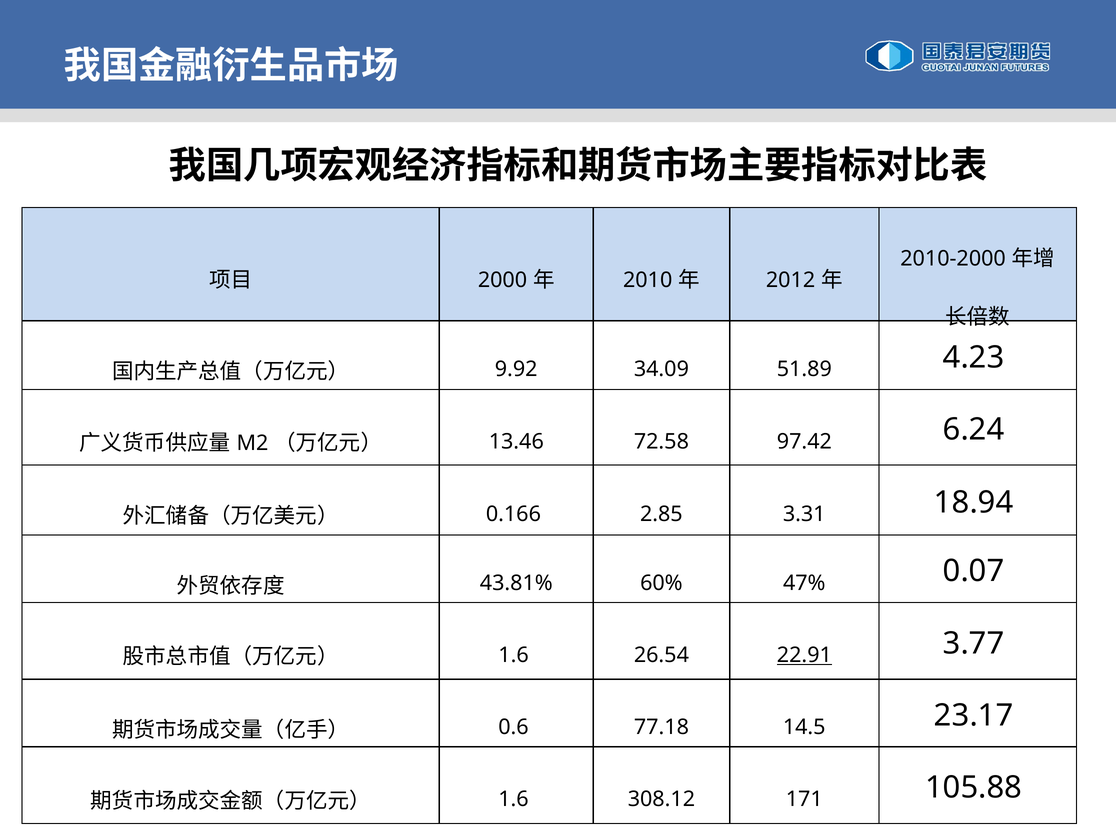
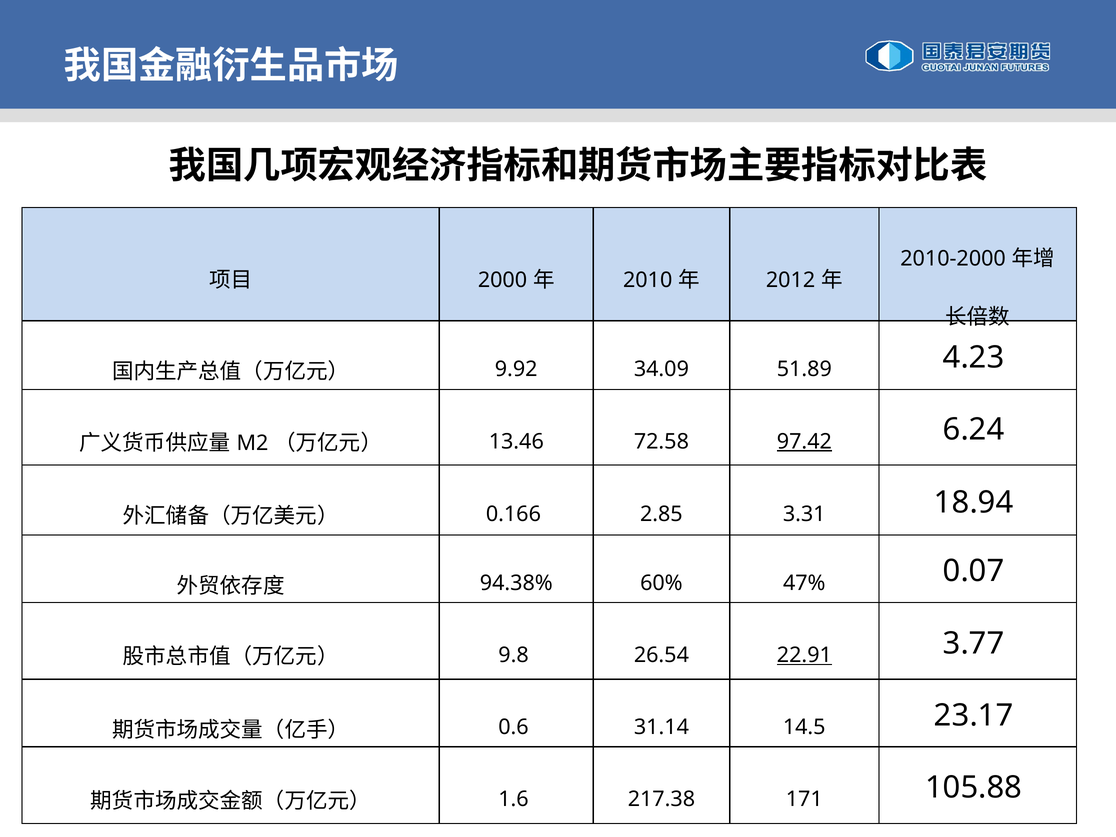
97.42 underline: none -> present (804, 442)
43.81%: 43.81% -> 94.38% (516, 583)
1.6: 1.6 -> 9.8 (514, 655)
77.18: 77.18 -> 31.14 (661, 727)
308.12: 308.12 -> 217.38 (661, 799)
